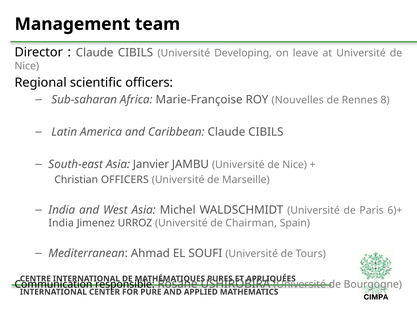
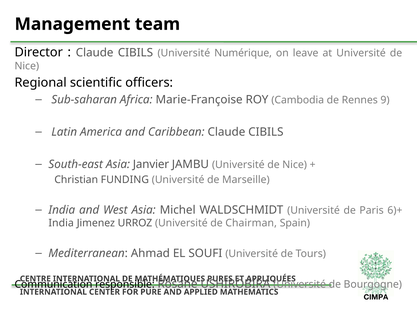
Developing: Developing -> Numérique (243, 53)
Nouvelles: Nouvelles -> Cambodia (298, 100)
8: 8 -> 9 (385, 100)
Christian OFFICERS: OFFICERS -> FUNDING (125, 180)
